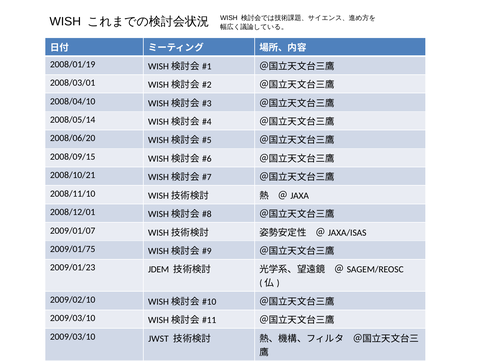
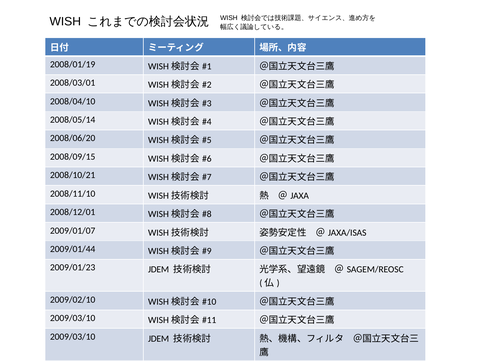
2009/01/75: 2009/01/75 -> 2009/01/44 (73, 249)
2009/03/10 JWST: JWST -> JDEM (159, 339)
